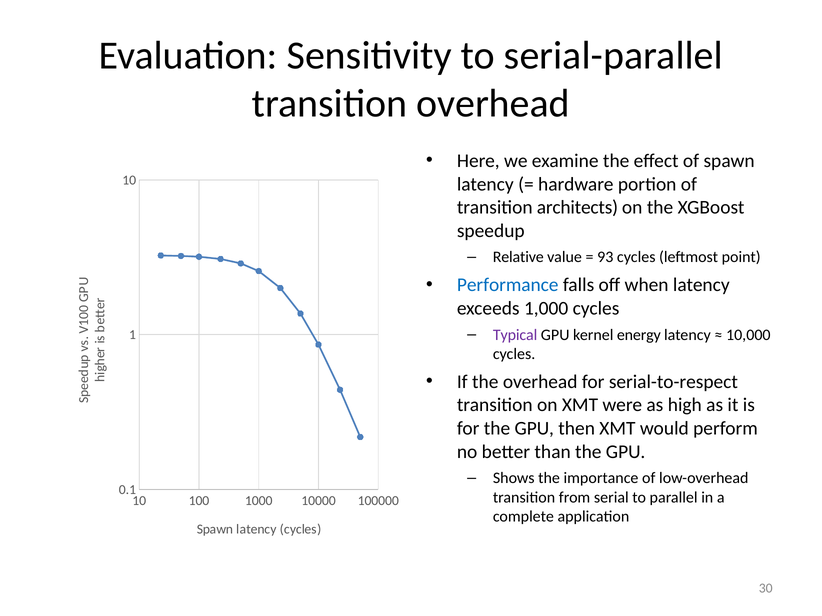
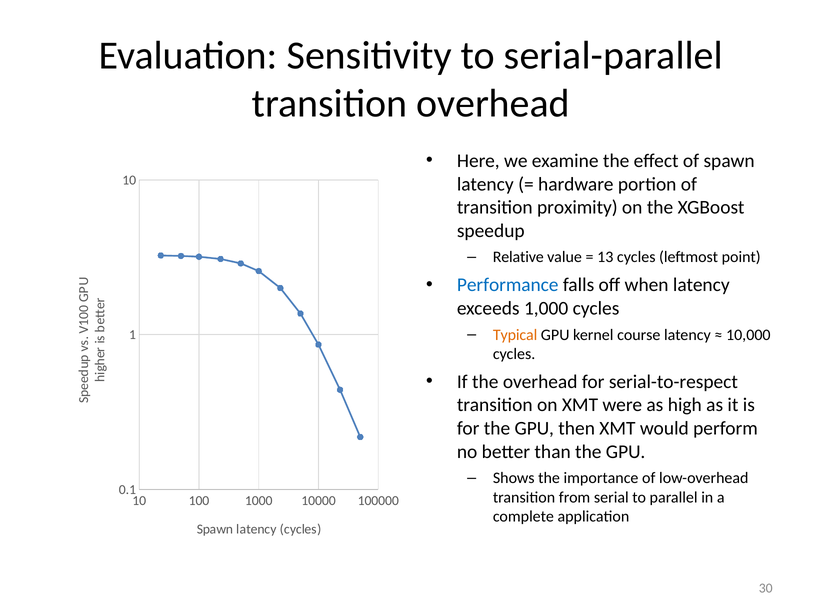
architects: architects -> proximity (577, 208)
93: 93 -> 13 (605, 257)
Typical colour: purple -> orange (515, 335)
energy: energy -> course (639, 335)
